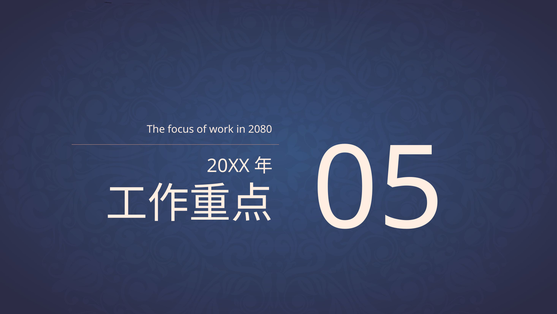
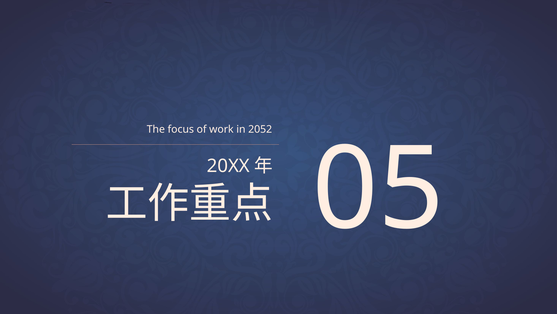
2080: 2080 -> 2052 (260, 129)
